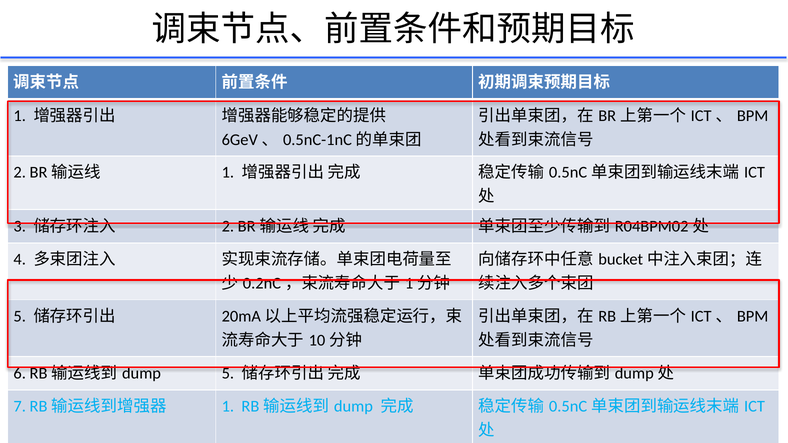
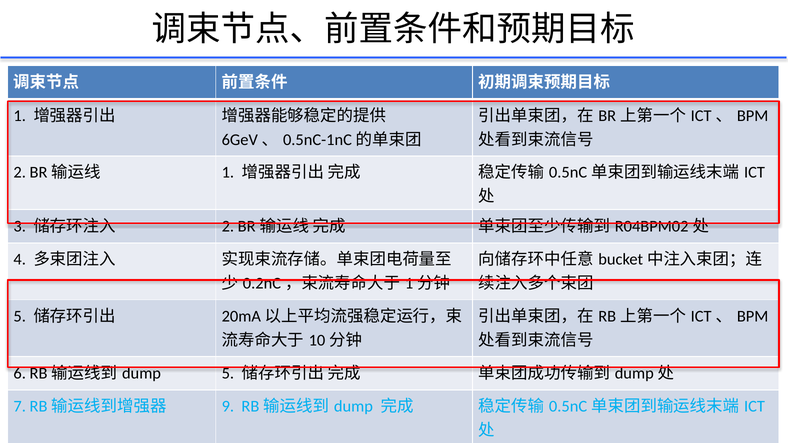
1: 1 -> 9 (228, 407)
